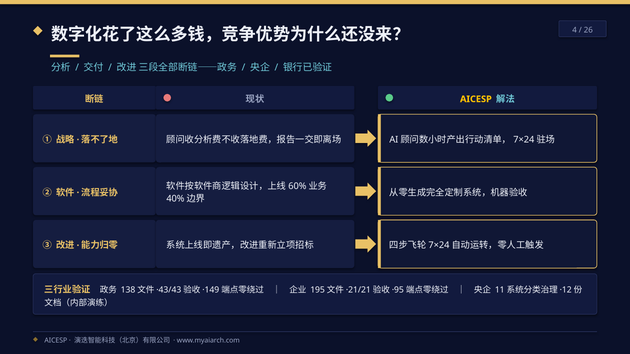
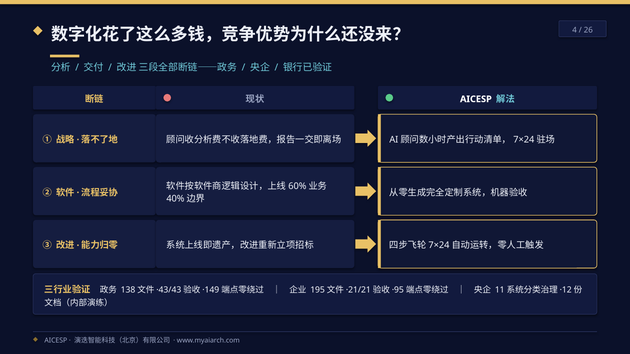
AICESP colour: yellow -> white (476, 99)
